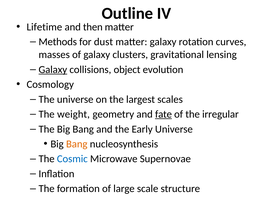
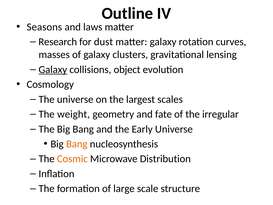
Lifetime: Lifetime -> Seasons (44, 27)
then: then -> laws (93, 27)
Methods: Methods -> Research (58, 42)
fate underline: present -> none (163, 114)
Cosmic colour: blue -> orange (72, 159)
Supernovae: Supernovae -> Distribution (165, 159)
